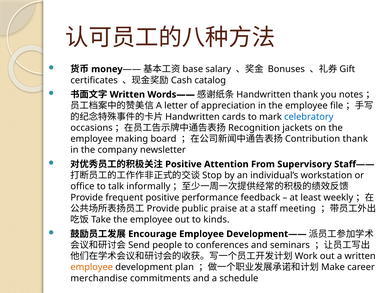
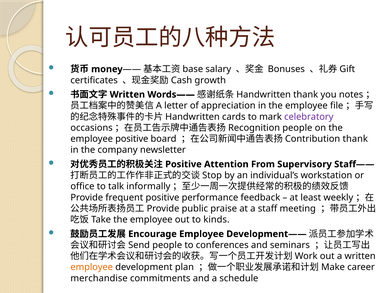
catalog: catalog -> growth (210, 80)
celebratory colour: blue -> purple (309, 117)
jackets: jackets -> people (297, 128)
employee making: making -> positive (132, 139)
